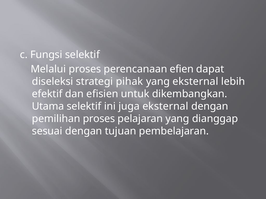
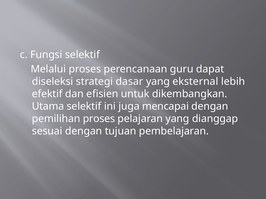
efien: efien -> guru (182, 69)
pihak: pihak -> dasar (129, 82)
juga eksternal: eksternal -> mencapai (165, 107)
